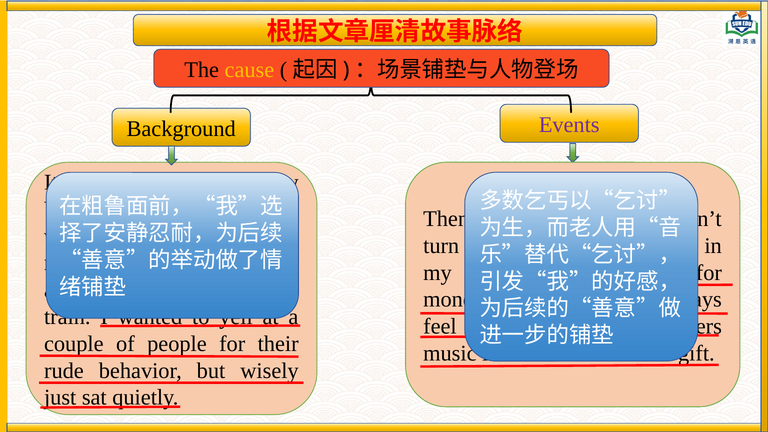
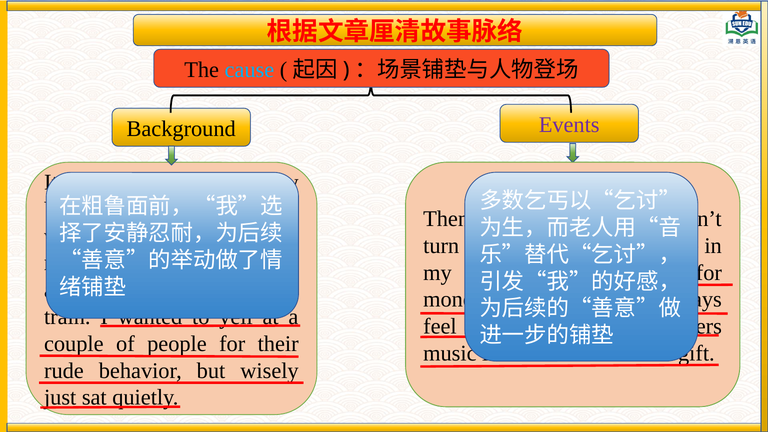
cause colour: yellow -> light blue (249, 70)
